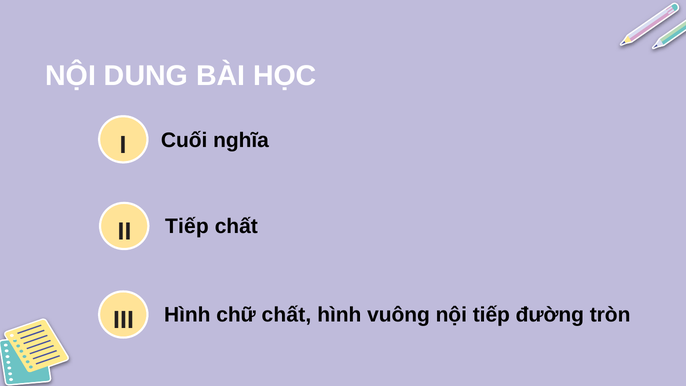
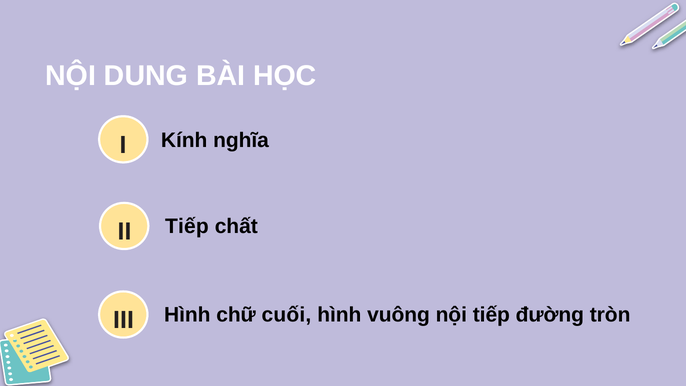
Cuối: Cuối -> Kính (184, 140)
chữ chất: chất -> cuối (286, 315)
